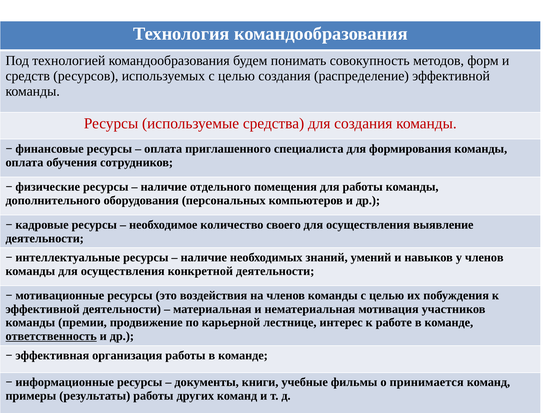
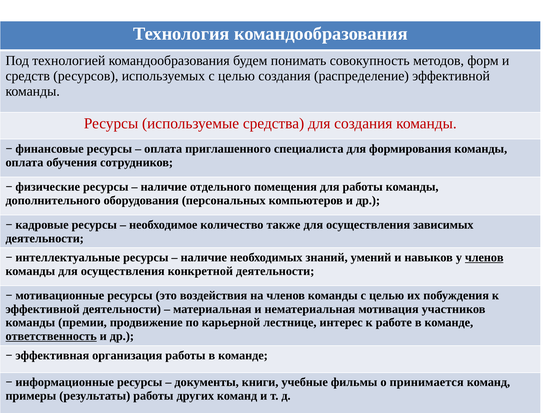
своего: своего -> также (283, 224)
выявление: выявление -> зависимых (443, 224)
членов underline: none -> present (484, 257)
